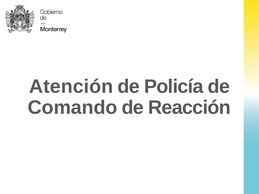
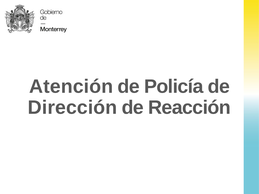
Comando: Comando -> Dirección (72, 108)
